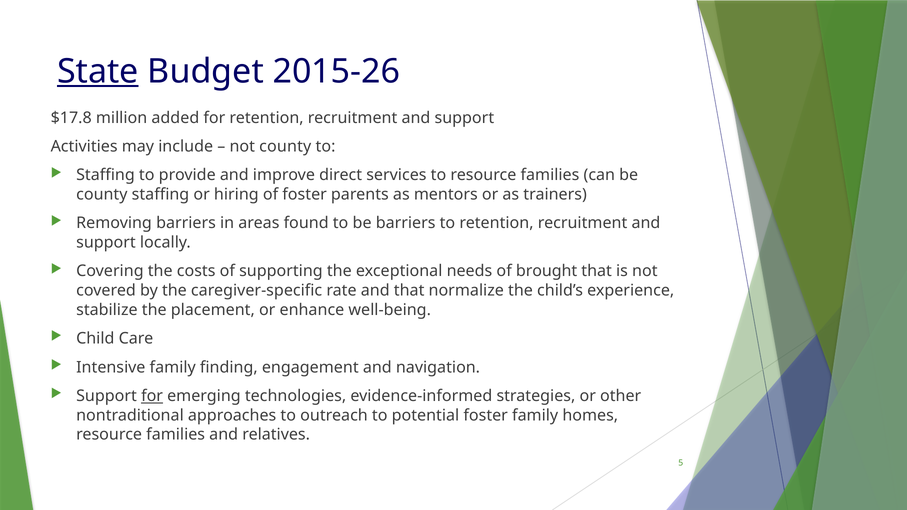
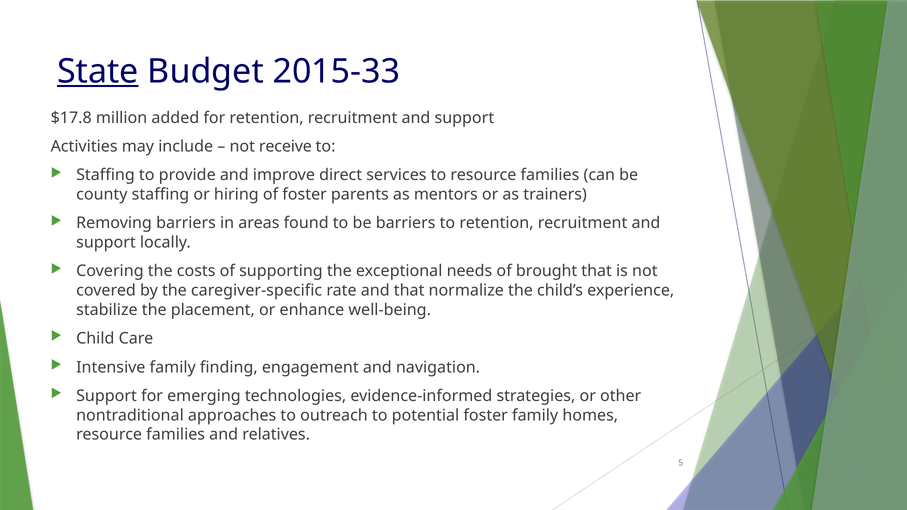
2015-26: 2015-26 -> 2015-33 (336, 72)
not county: county -> receive (285, 147)
for underline: present -> none (152, 396)
